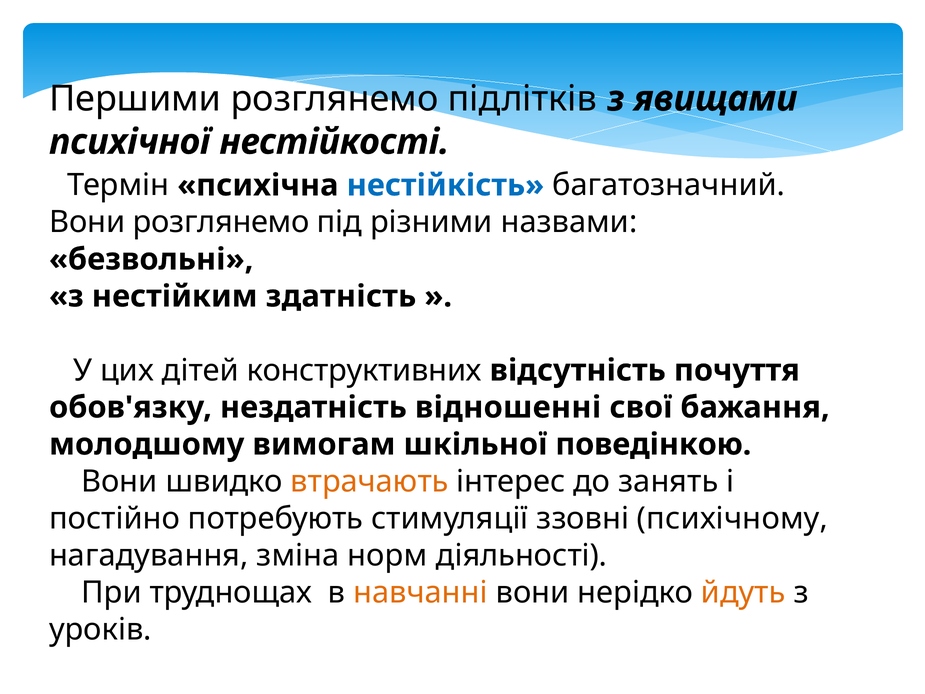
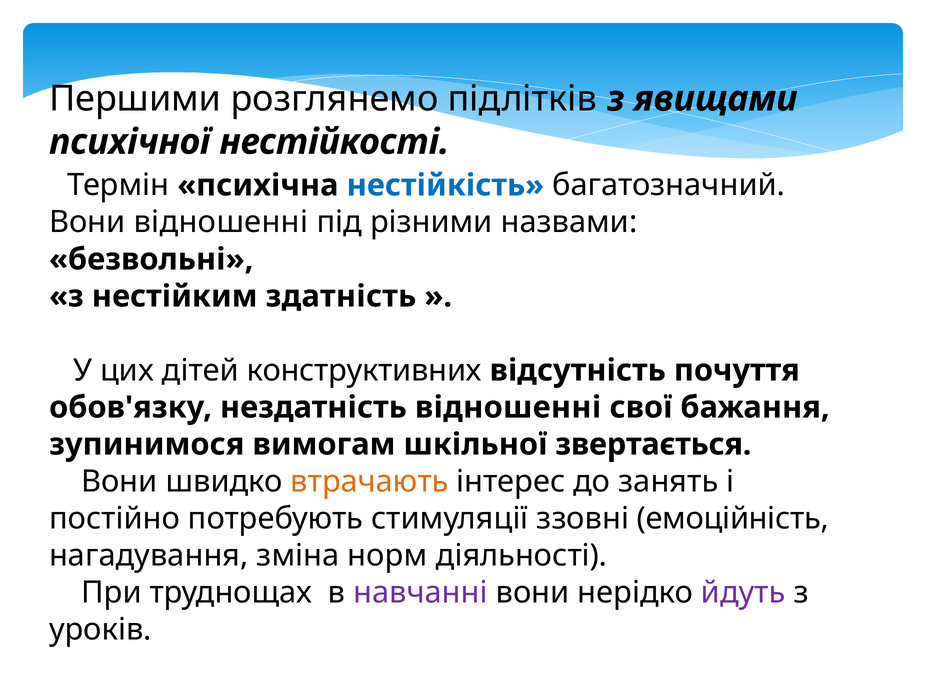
Вони розглянемо: розглянемо -> відношенні (221, 222)
молодшому: молодшому -> зупинимося (147, 444)
поведінкою: поведінкою -> звертається (653, 444)
психічному: психічному -> емоційність (733, 518)
навчанні colour: orange -> purple (421, 592)
йдуть colour: orange -> purple (743, 592)
